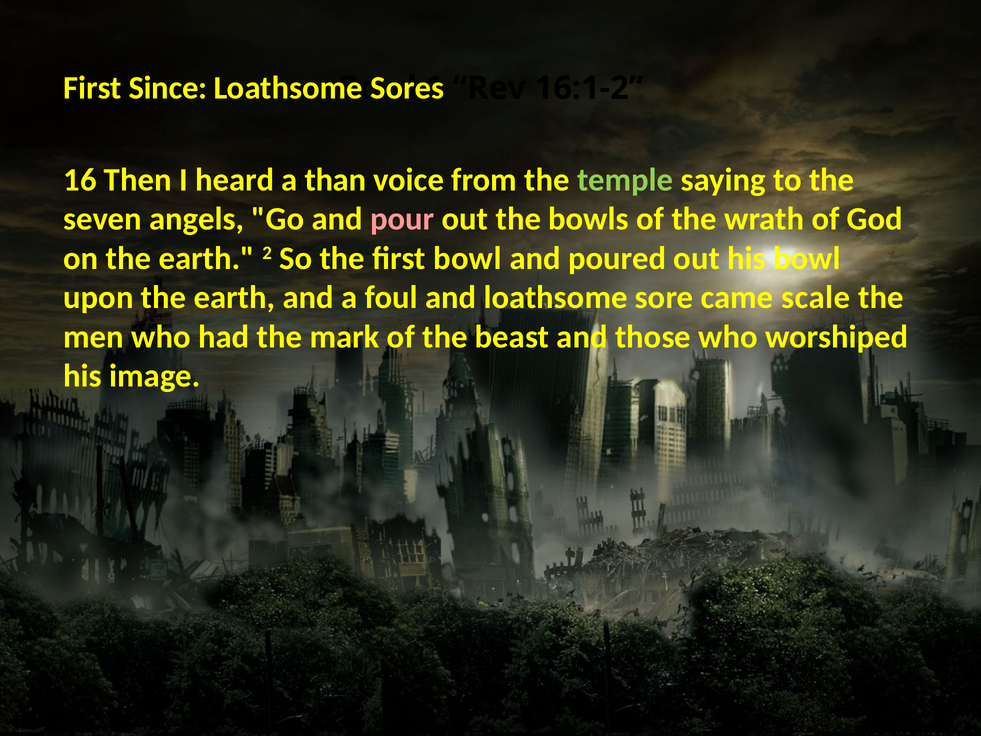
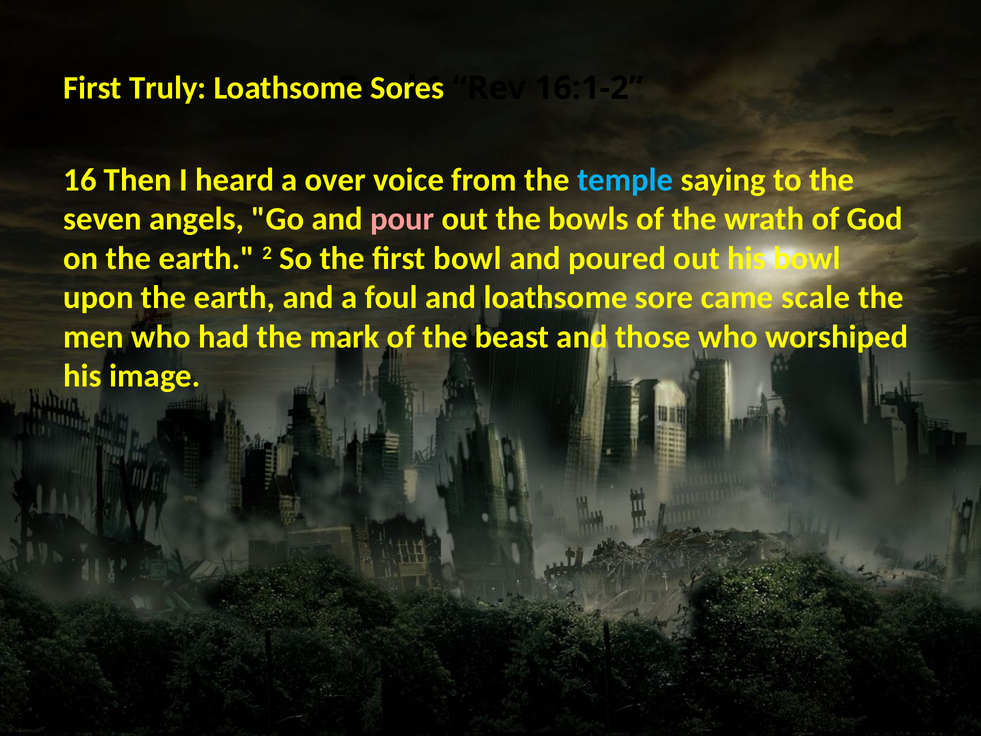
Since: Since -> Truly (168, 88)
than: than -> over (335, 180)
temple colour: light green -> light blue (625, 180)
